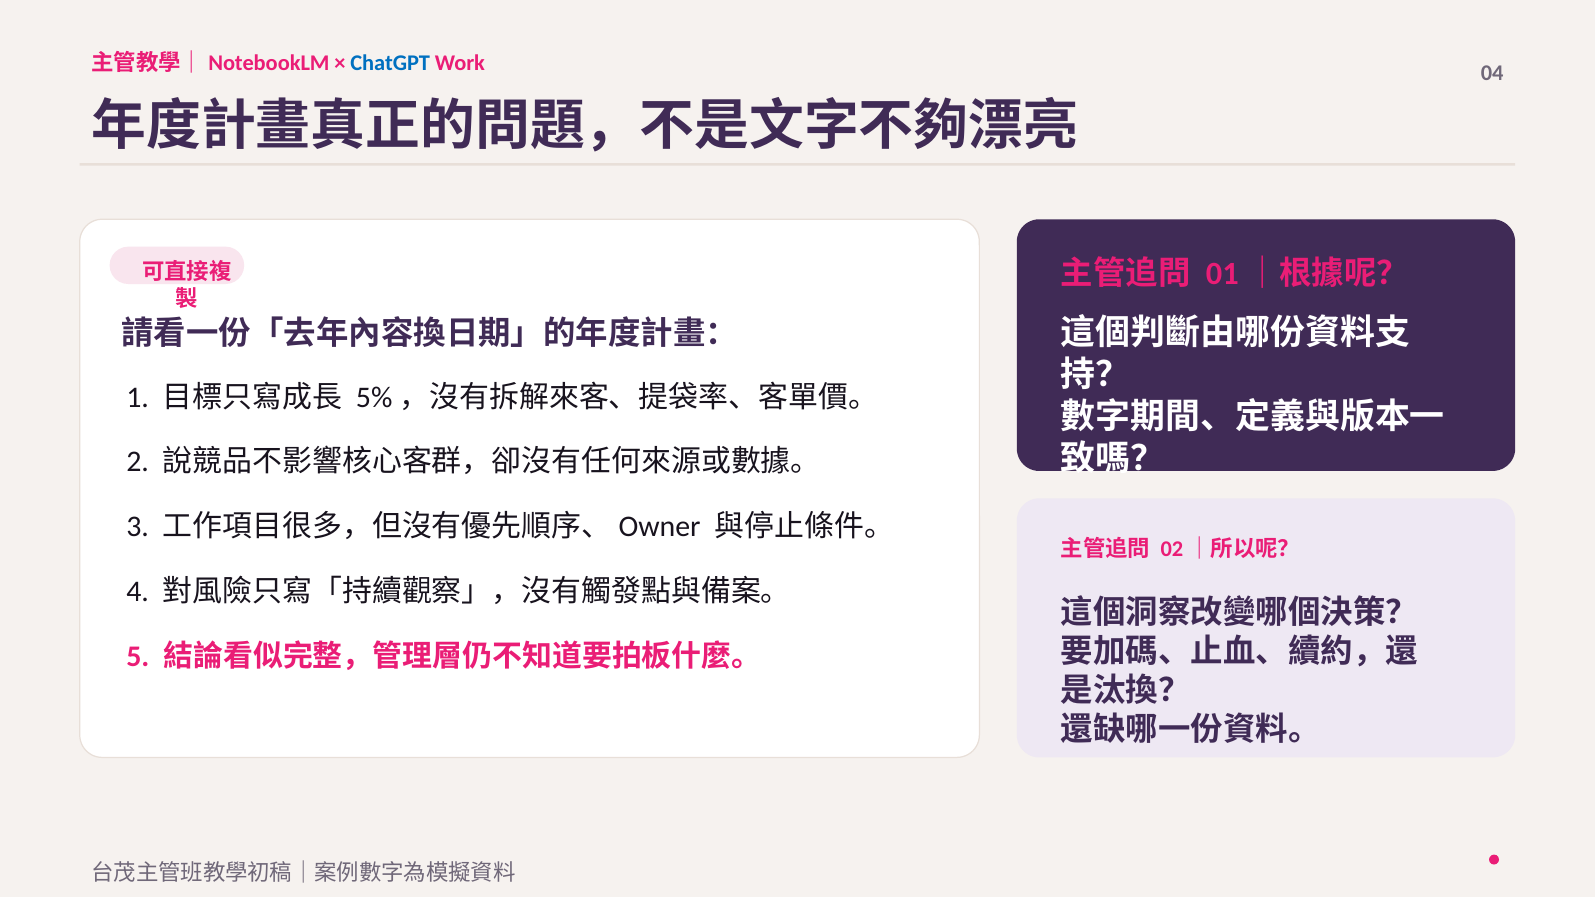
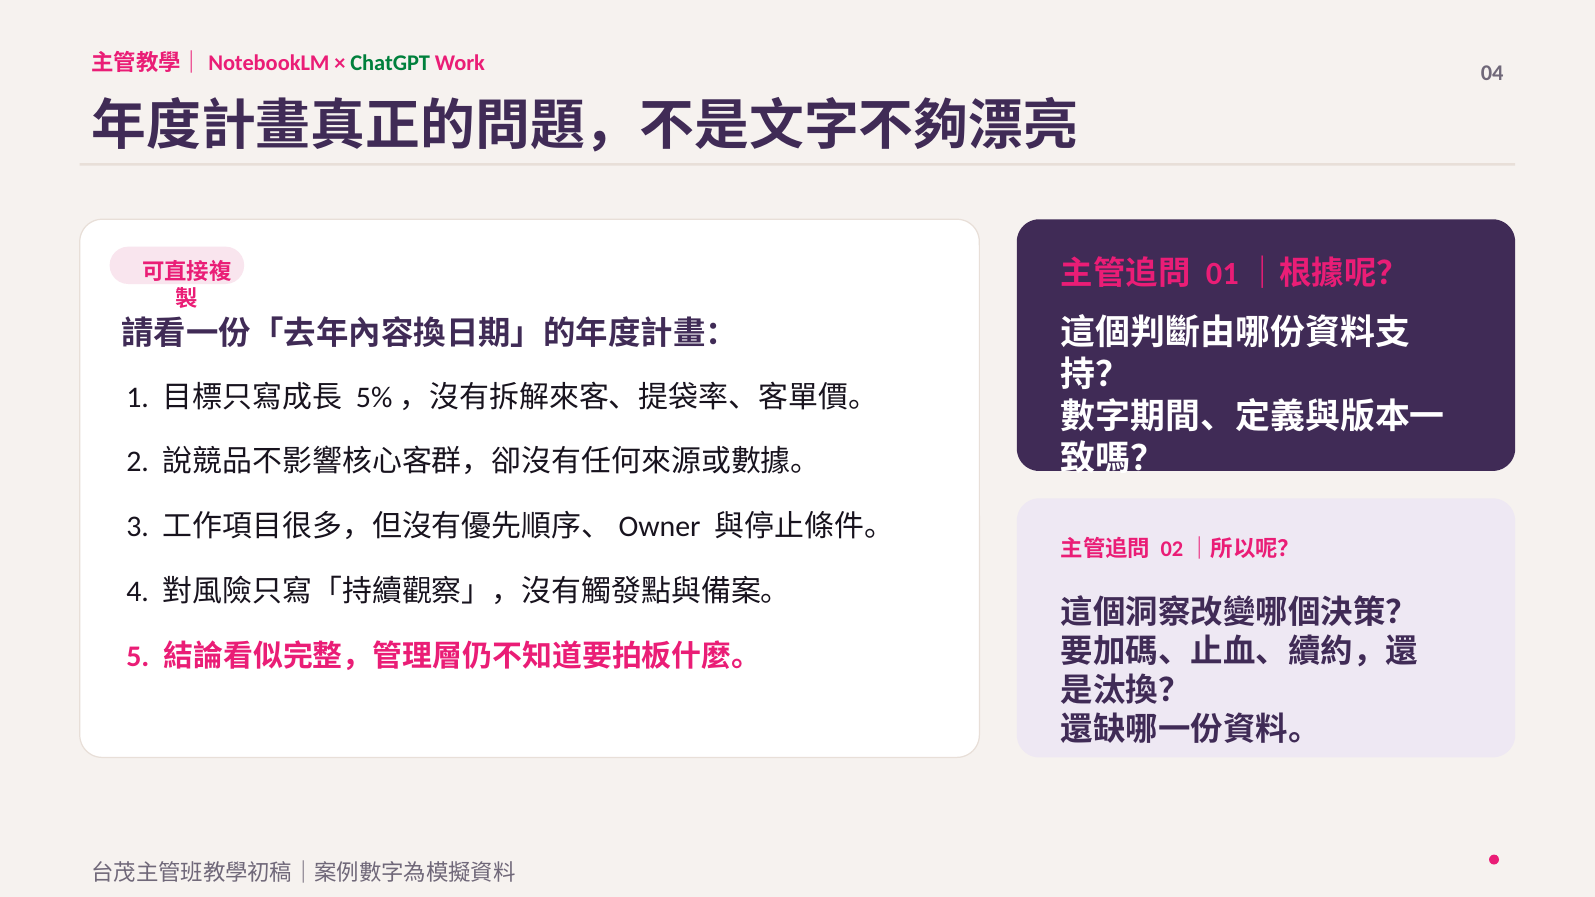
ChatGPT colour: blue -> green (390, 63)
